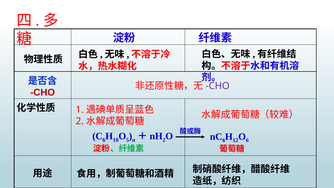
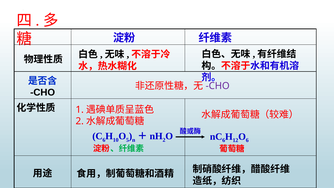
CHO colour: red -> black (43, 92)
